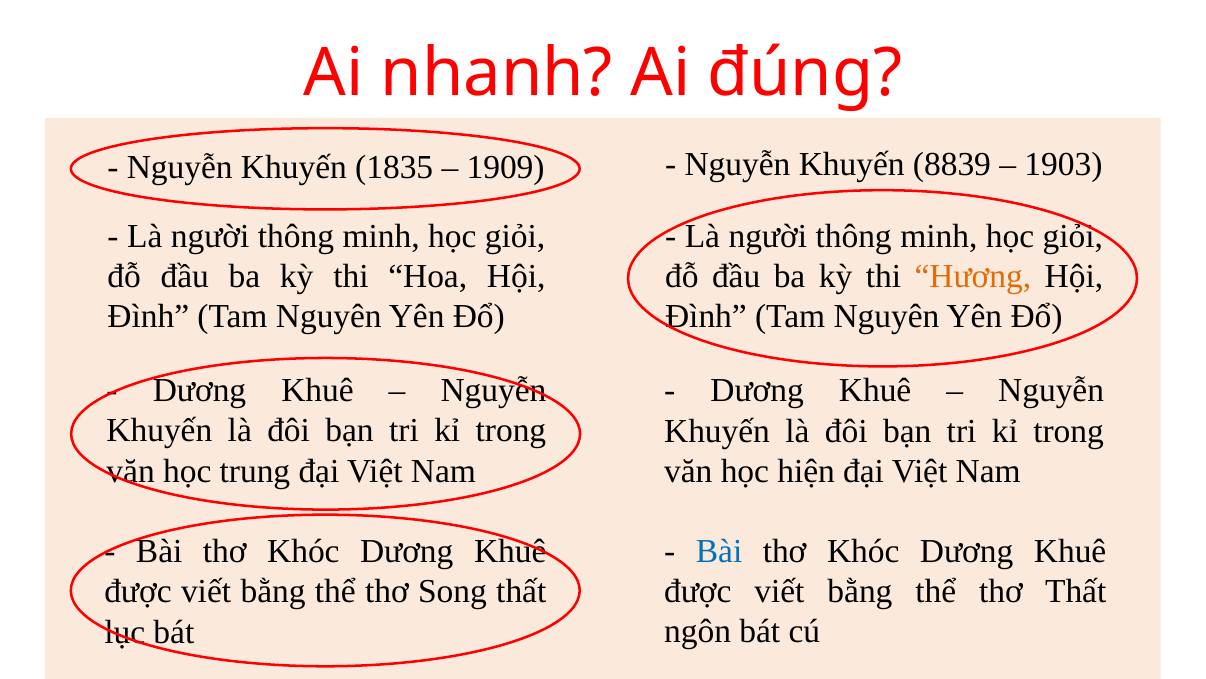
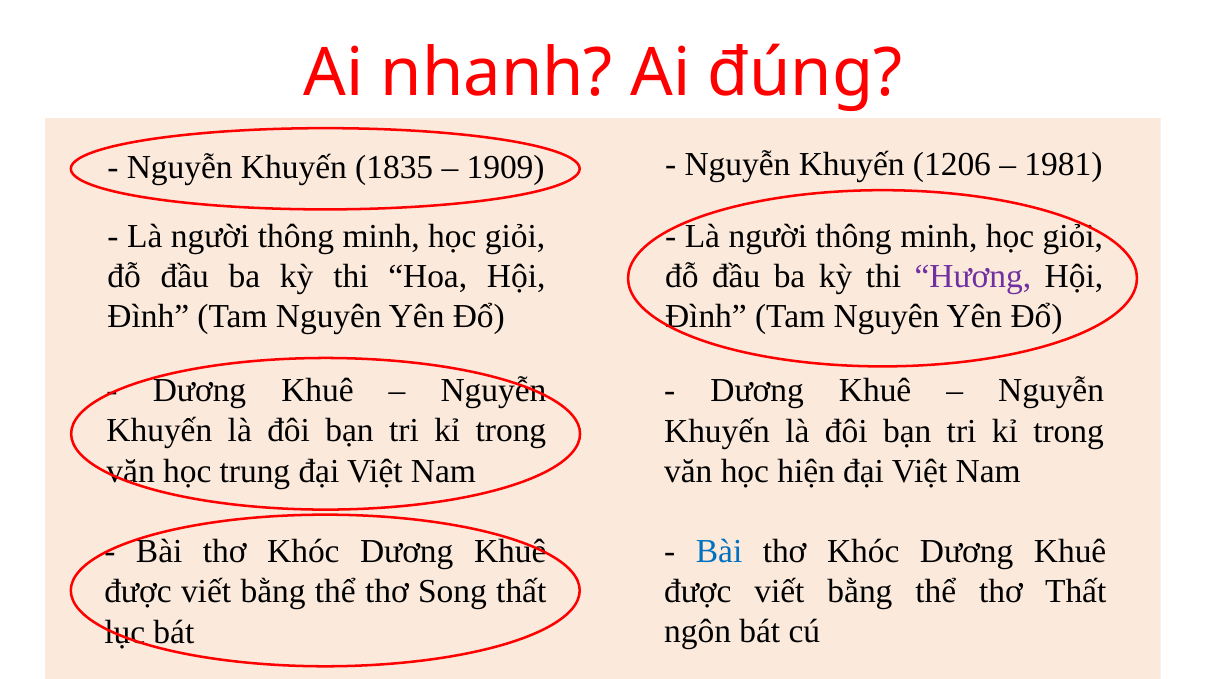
8839: 8839 -> 1206 (952, 164)
1903: 1903 -> 1981 (1063, 164)
Hương colour: orange -> purple (973, 276)
